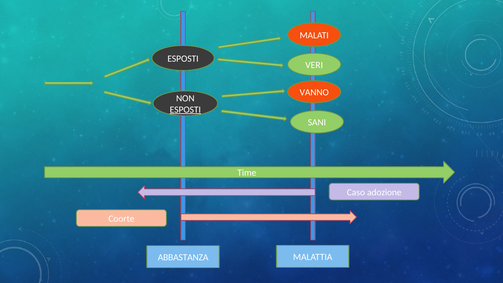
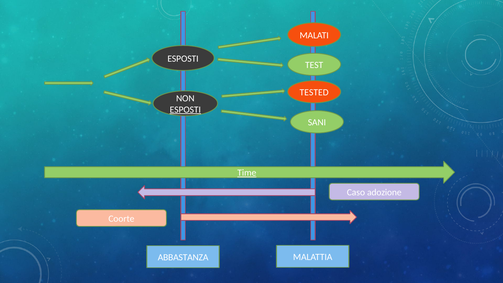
VERI: VERI -> TEST (314, 65)
VANNO: VANNO -> TESTED (314, 92)
Time underline: none -> present (247, 173)
